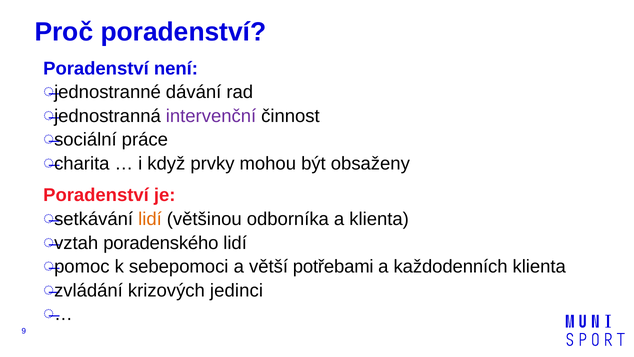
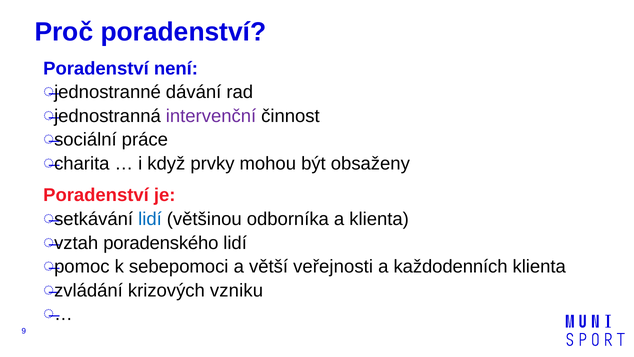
lidí colour: orange -> blue (150, 219)
potřebami: potřebami -> veřejnosti (333, 266)
jedinci: jedinci -> vzniku (236, 290)
